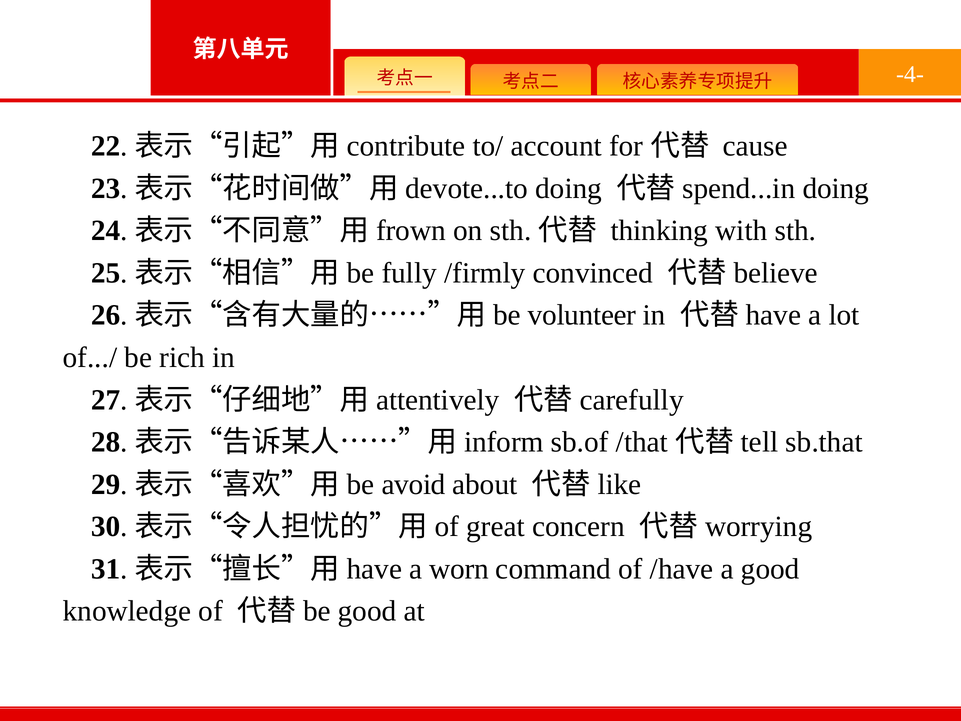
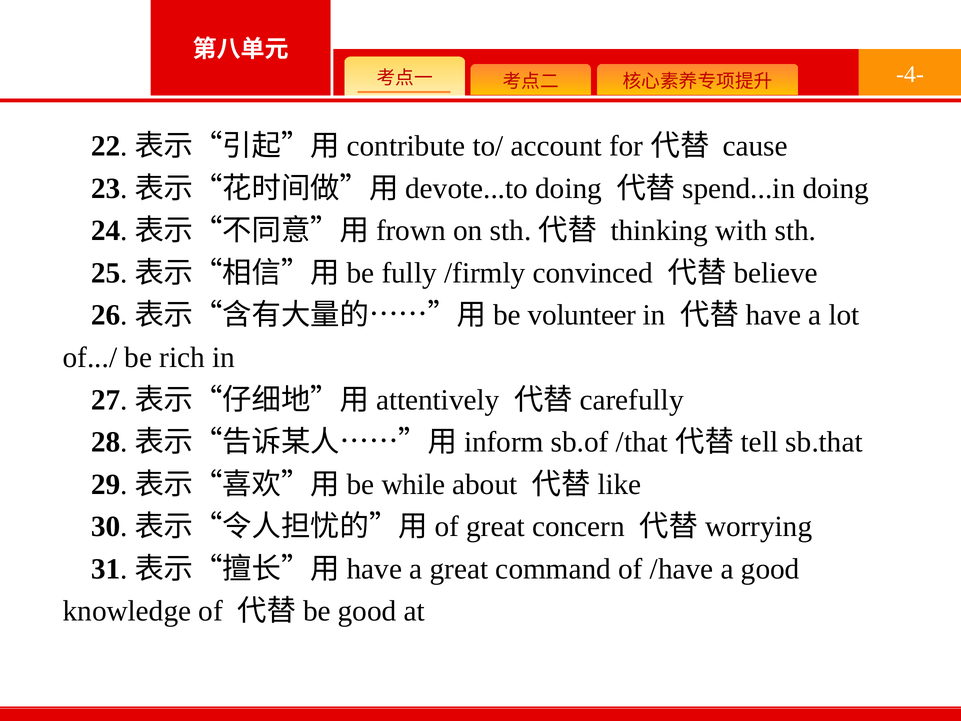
avoid: avoid -> while (414, 484)
a worn: worn -> great (459, 569)
